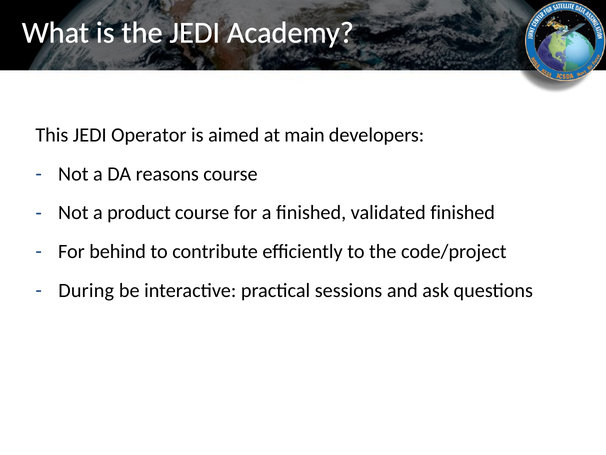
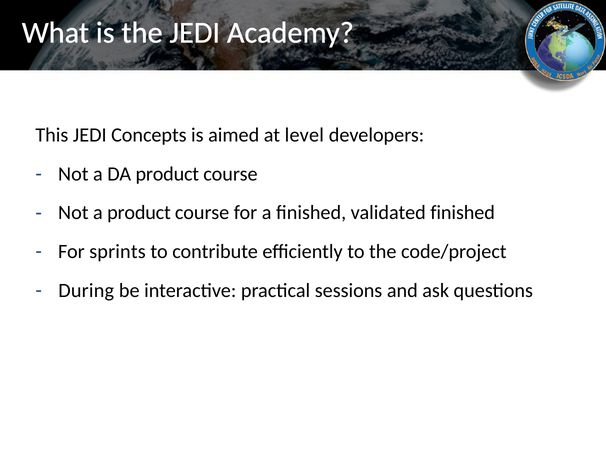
Operator: Operator -> Concepts (149, 135)
main: main -> level (304, 135)
DA reasons: reasons -> product (167, 174)
behind: behind -> sprints (117, 251)
